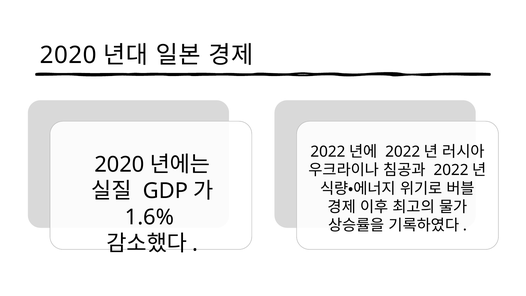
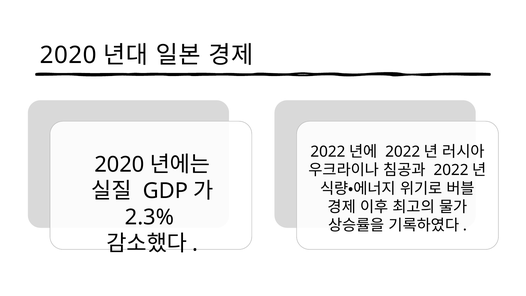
1.6%: 1.6% -> 2.3% (149, 217)
